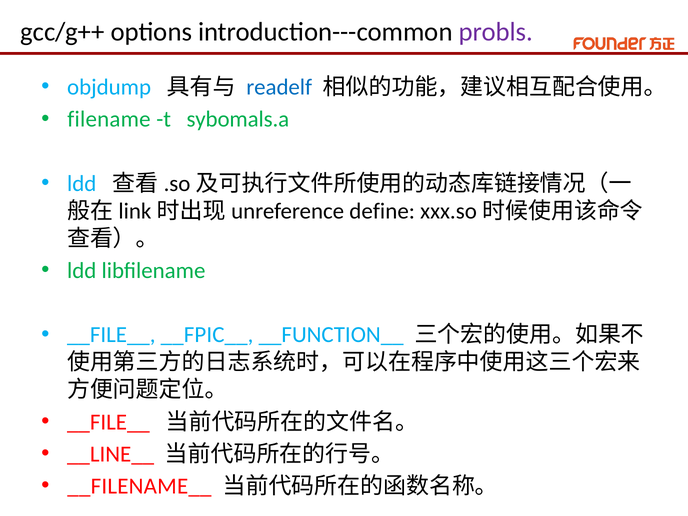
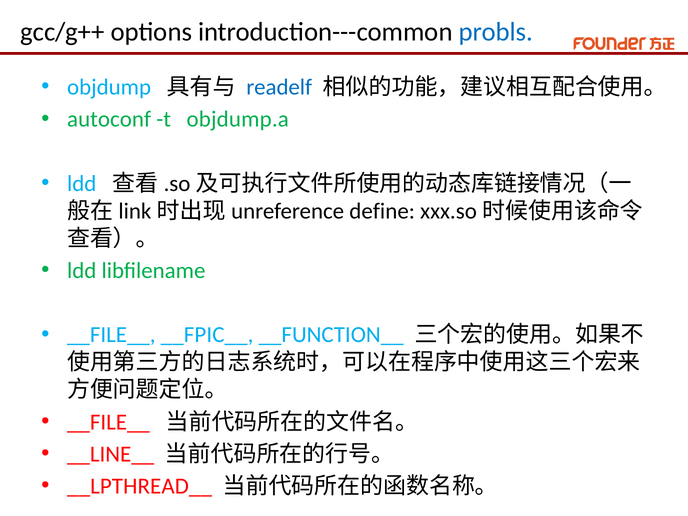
probls colour: purple -> blue (496, 32)
filename: filename -> autoconf (109, 119)
sybomals.a: sybomals.a -> objdump.a (238, 119)
__FILENAME__: __FILENAME__ -> __LPTHREAD__ (140, 486)
